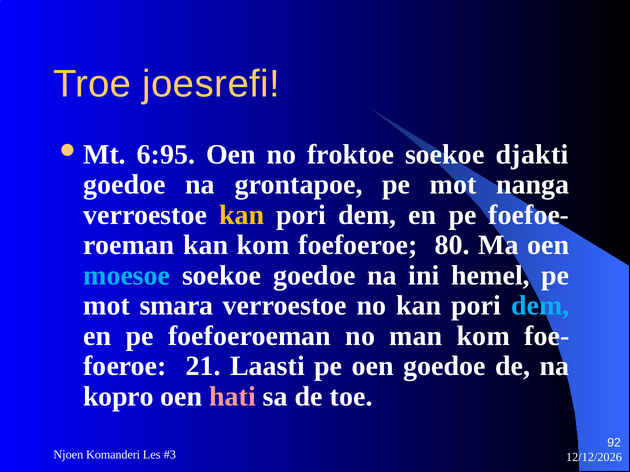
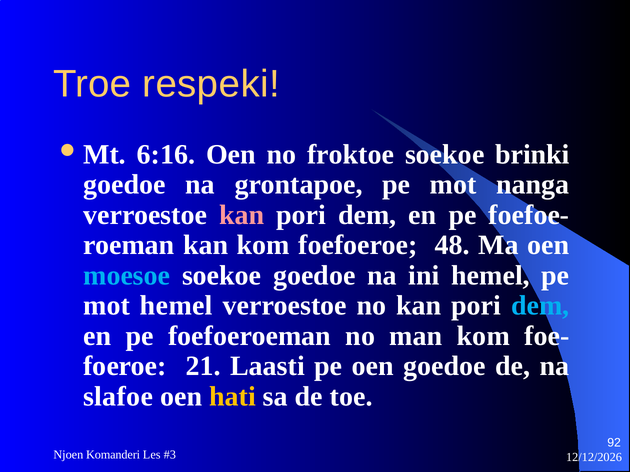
joesrefi: joesrefi -> respeki (211, 84)
6:95: 6:95 -> 6:16 (166, 155)
djakti: djakti -> brinki (532, 155)
kan colour: yellow -> pink (242, 215)
80: 80 -> 48 (452, 245)
mot smara: smara -> hemel (176, 306)
kopro: kopro -> slafoe (118, 397)
hati colour: pink -> yellow (233, 397)
